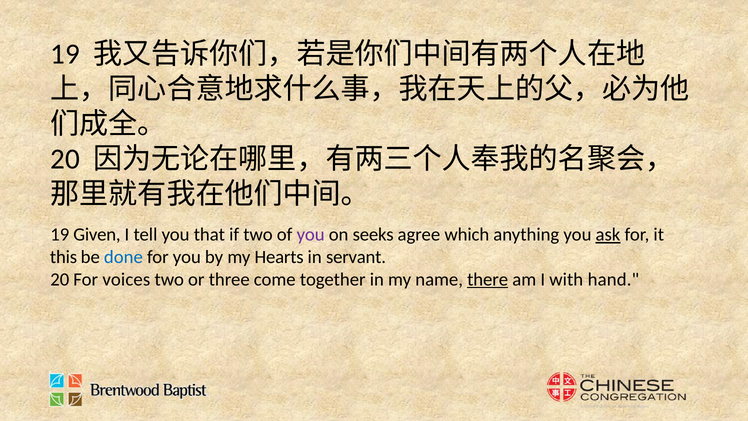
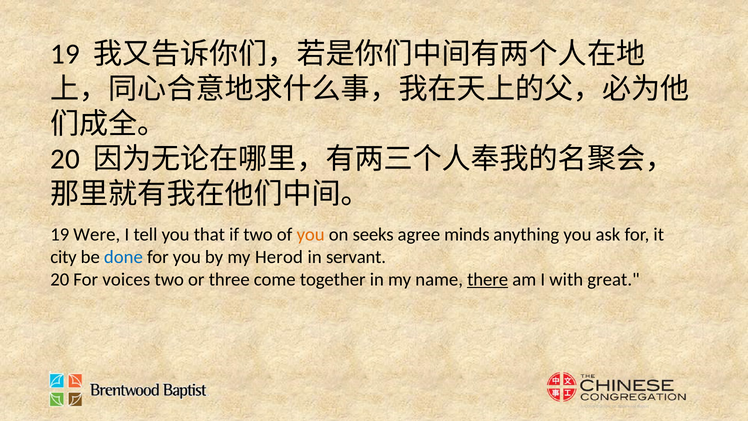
Given: Given -> Were (97, 235)
you colour: purple -> orange (311, 235)
which: which -> minds (467, 235)
ask underline: present -> none (608, 235)
this: this -> city (64, 257)
Hearts: Hearts -> Herod (279, 257)
hand: hand -> great (613, 279)
